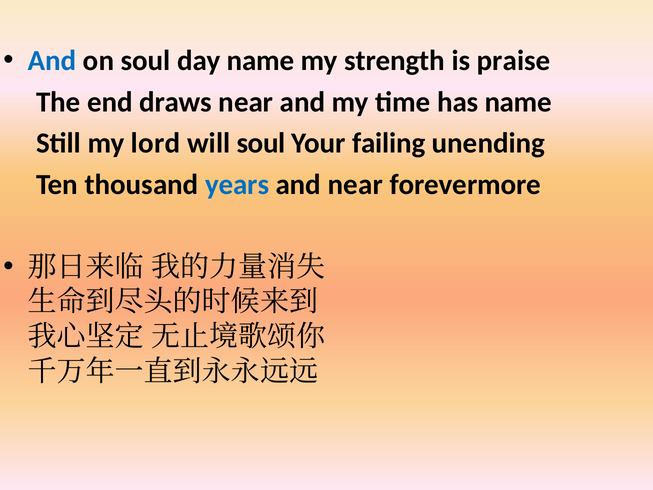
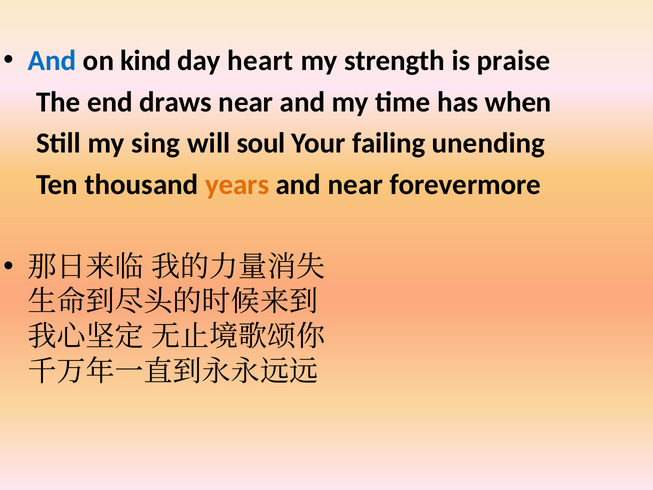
on soul: soul -> kind (146, 61)
day name: name -> heart (260, 61)
has name: name -> when (518, 102)
lord: lord -> sing (156, 143)
years colour: blue -> orange (237, 184)
